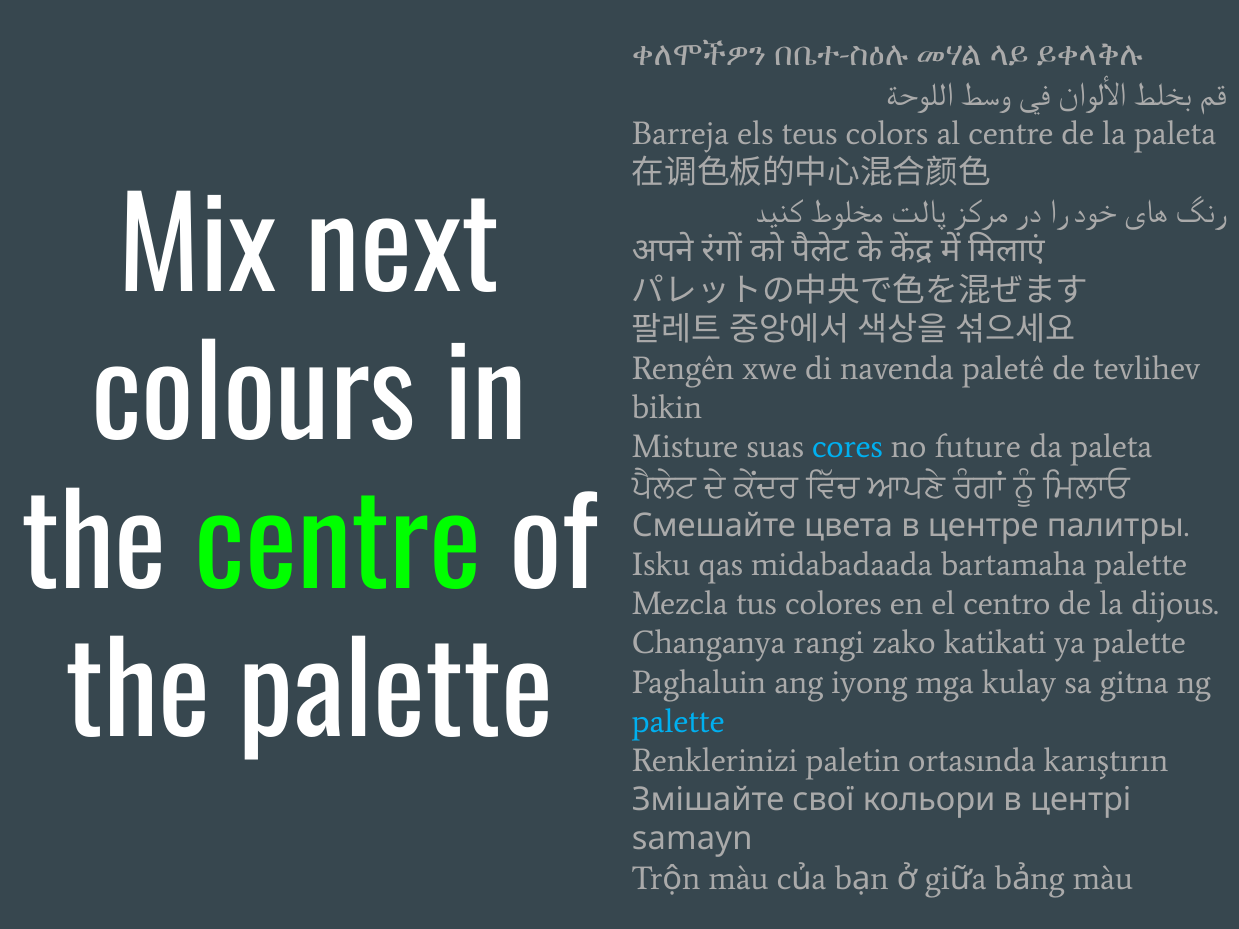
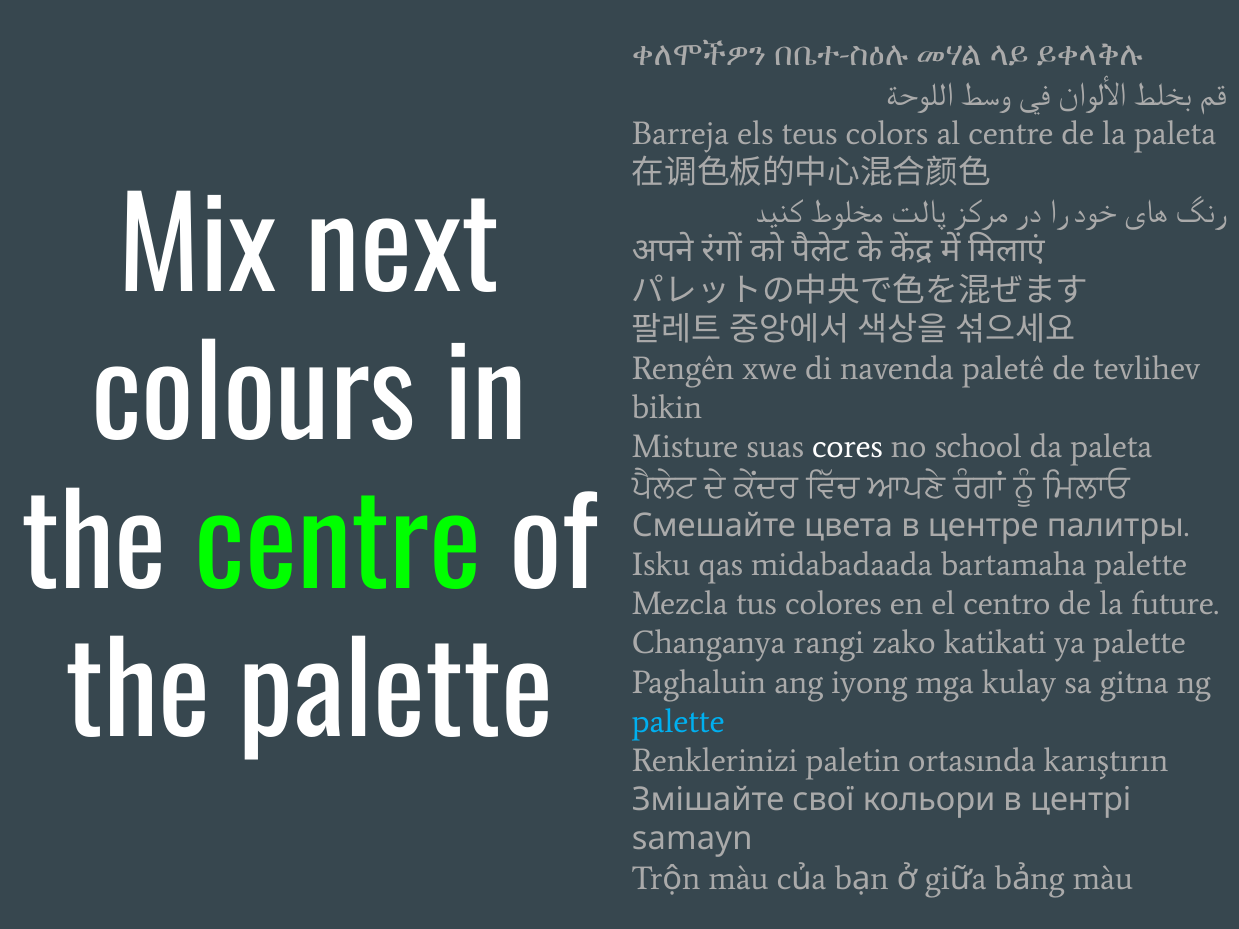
cores colour: light blue -> white (848, 447)
future: future -> school (978, 447)
dijous: dijous -> future (1175, 604)
